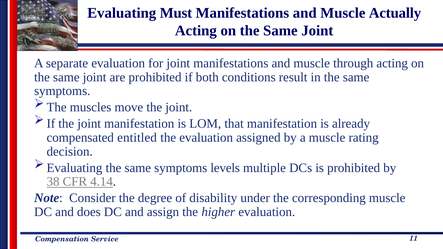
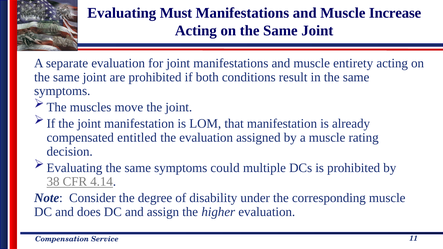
Actually: Actually -> Increase (395, 13)
through: through -> entirety (353, 63)
levels: levels -> could (225, 168)
